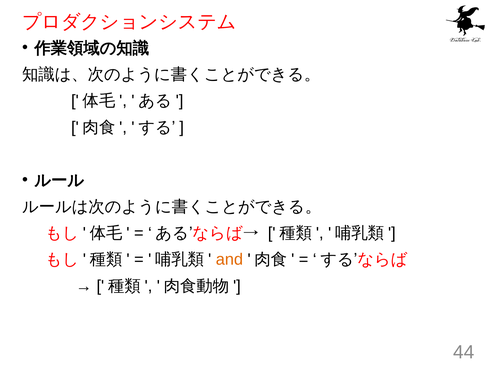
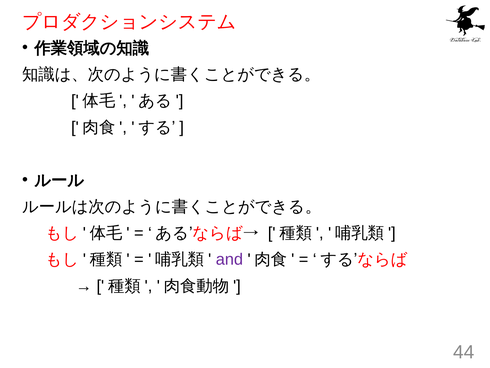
and colour: orange -> purple (229, 259)
